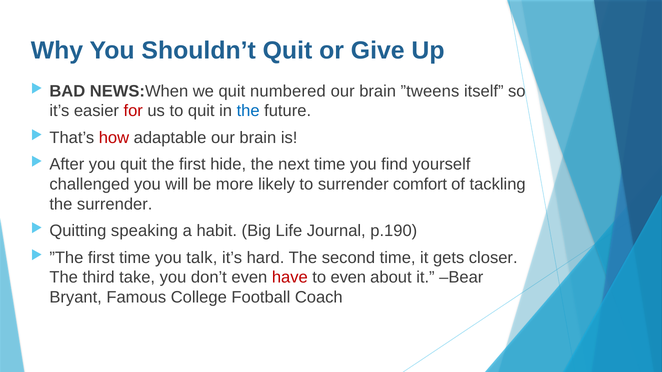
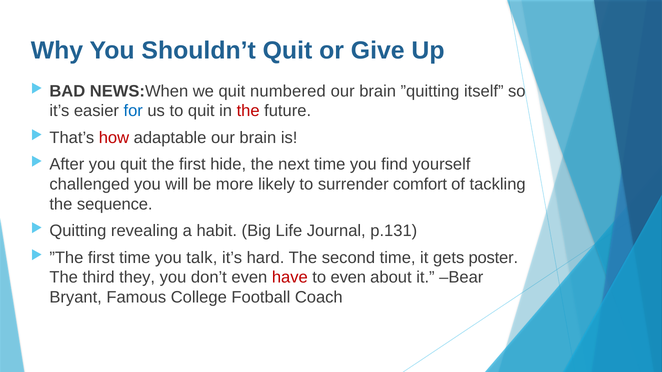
”tweens: ”tweens -> ”quitting (430, 91)
for colour: red -> blue (133, 111)
the colour: blue -> red (248, 111)
the surrender: surrender -> sequence (115, 204)
speaking: speaking -> revealing (145, 231)
p.190: p.190 -> p.131 (394, 231)
closer: closer -> poster (493, 258)
take: take -> they (137, 278)
